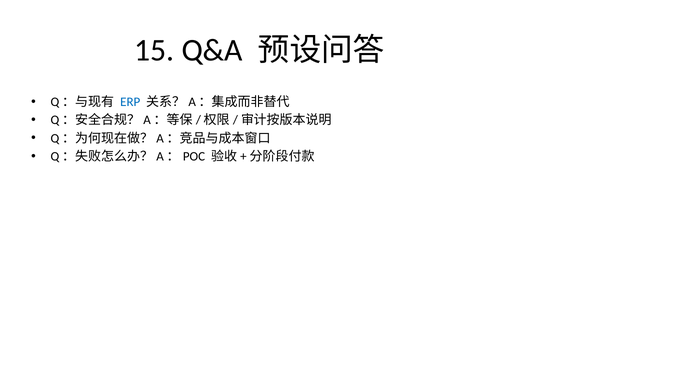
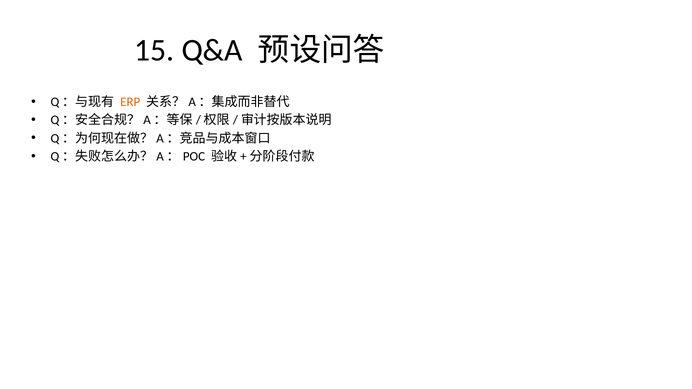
ERP colour: blue -> orange (130, 102)
